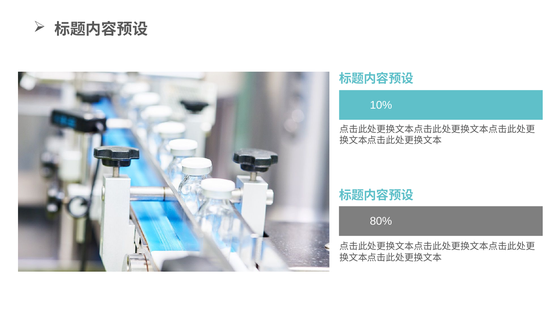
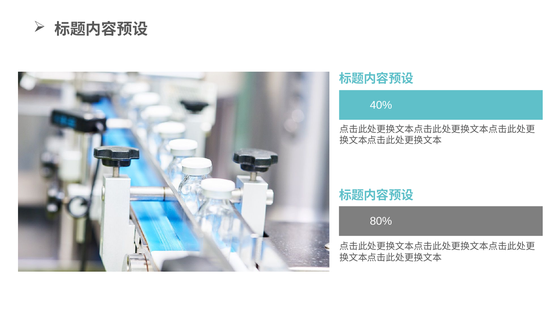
10%: 10% -> 40% (381, 105)
